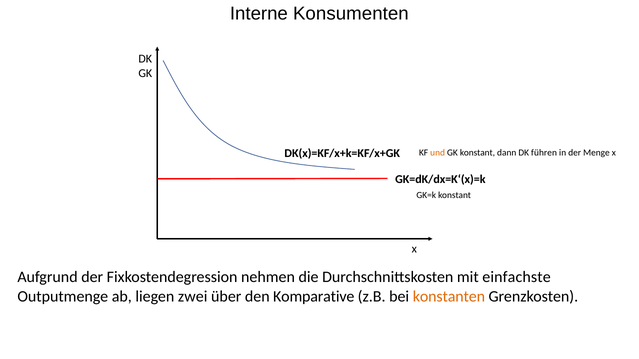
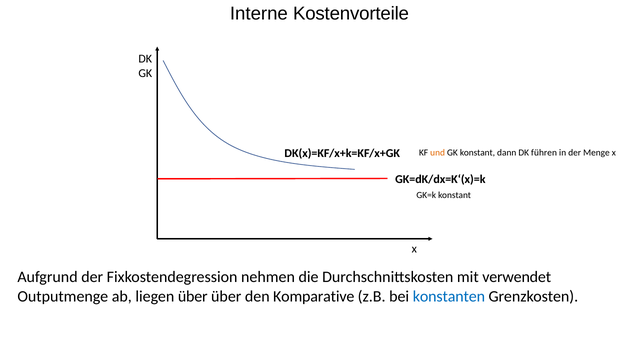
Konsumenten: Konsumenten -> Kostenvorteile (351, 13)
einfachste: einfachste -> verwendet (517, 277)
liegen zwei: zwei -> über (193, 297)
konstanten colour: orange -> blue (449, 297)
